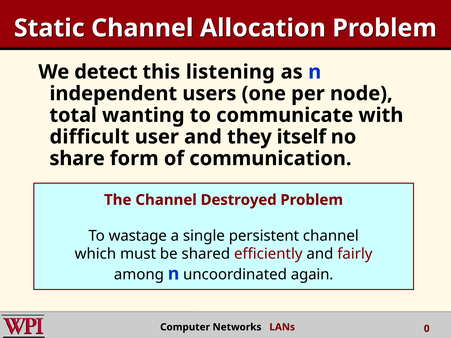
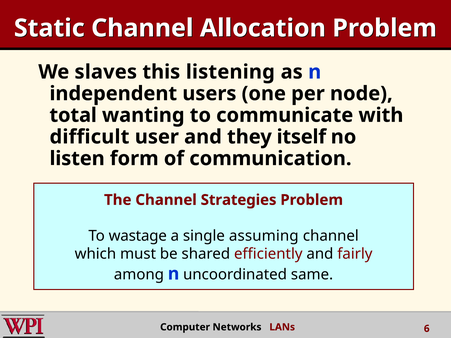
detect: detect -> slaves (106, 72)
share: share -> listen (77, 159)
Destroyed: Destroyed -> Strategies (239, 200)
persistent: persistent -> assuming (264, 236)
again: again -> same (312, 275)
0: 0 -> 6 (427, 329)
